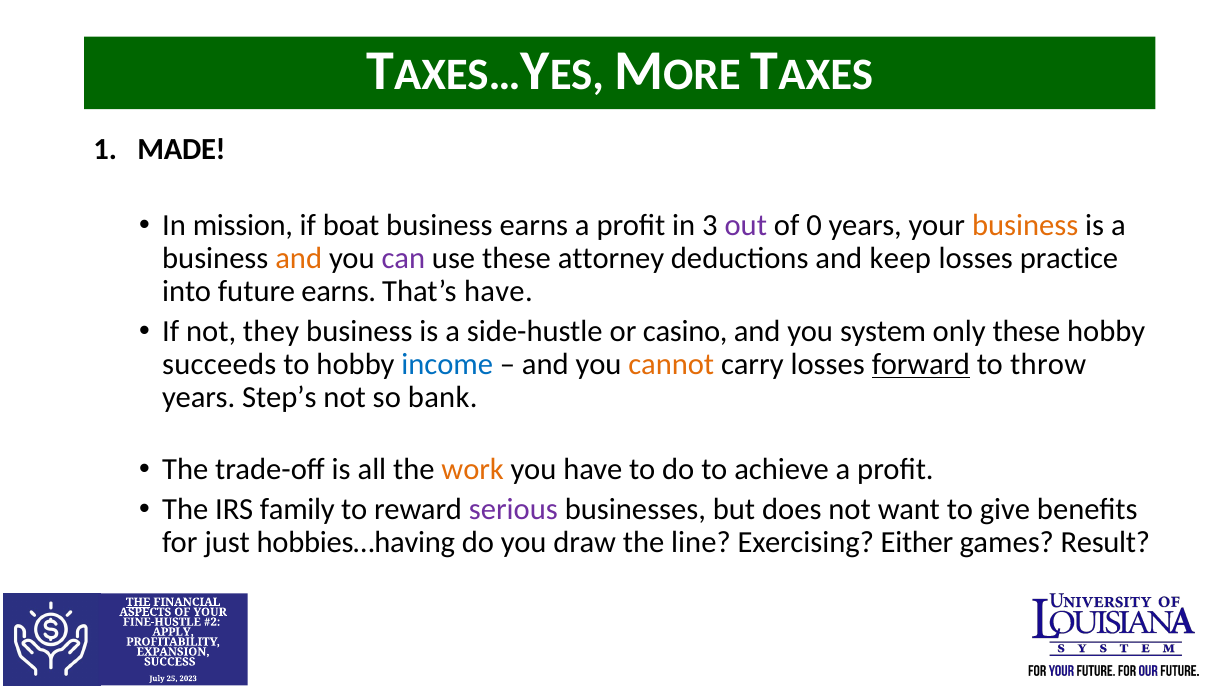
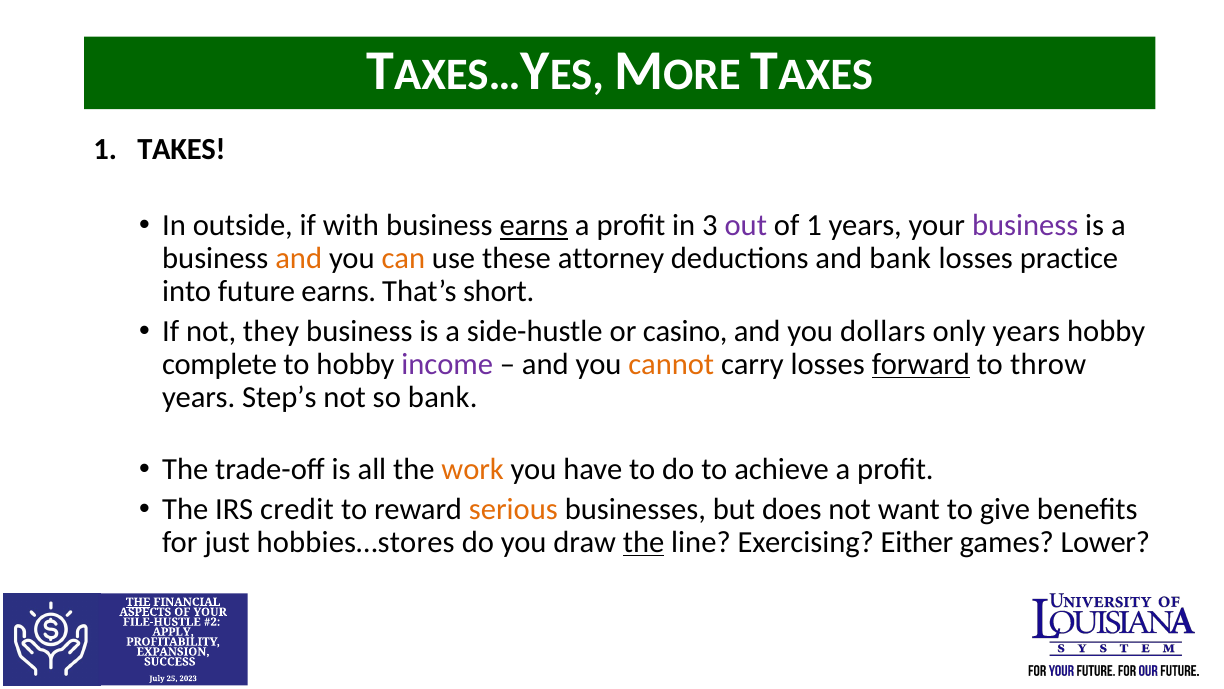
MADE: MADE -> TAKES (181, 149)
mission: mission -> outside (243, 226)
boat: boat -> with (351, 226)
earns underline: none -> present (534, 226)
of 0: 0 -> 1 (814, 226)
business colour: orange -> purple (1025, 226)
can colour: purple -> orange (403, 259)
and keep: keep -> bank (900, 259)
That’s have: have -> short (499, 292)
system: system -> dollars (883, 331)
only these: these -> years (1026, 331)
succeeds: succeeds -> complete (220, 364)
income colour: blue -> purple (447, 364)
family: family -> credit (297, 509)
serious colour: purple -> orange (513, 509)
hobbies…having: hobbies…having -> hobbies…stores (356, 542)
the underline: none -> present (644, 542)
Result: Result -> Lower (1105, 542)
FINE-HUSTLE: FINE-HUSTLE -> FILE-HUSTLE (162, 621)
